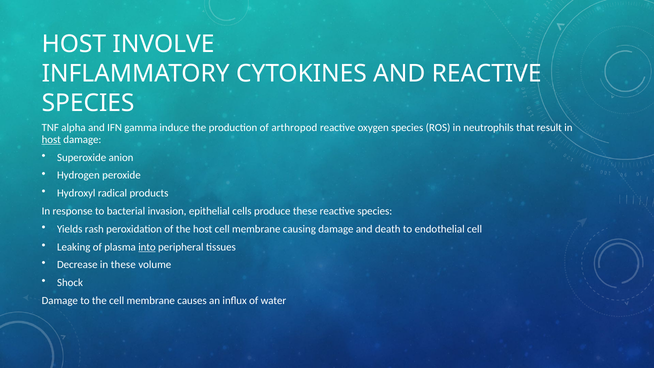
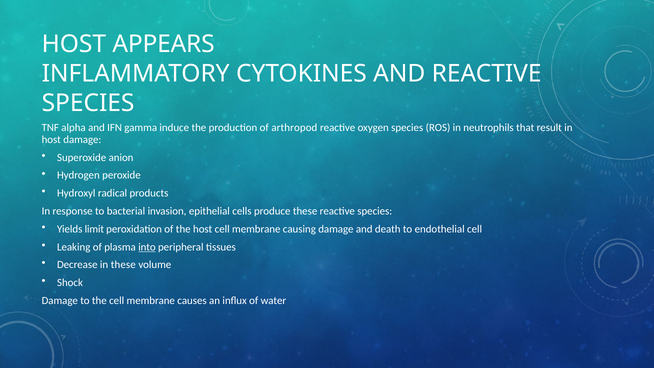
INVOLVE: INVOLVE -> APPEARS (164, 44)
host underline: present -> none (51, 140)
rash: rash -> limit (94, 229)
